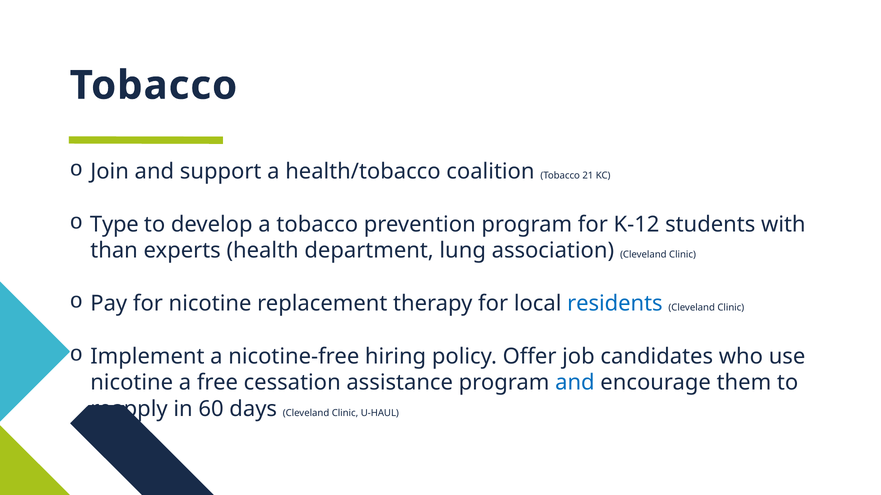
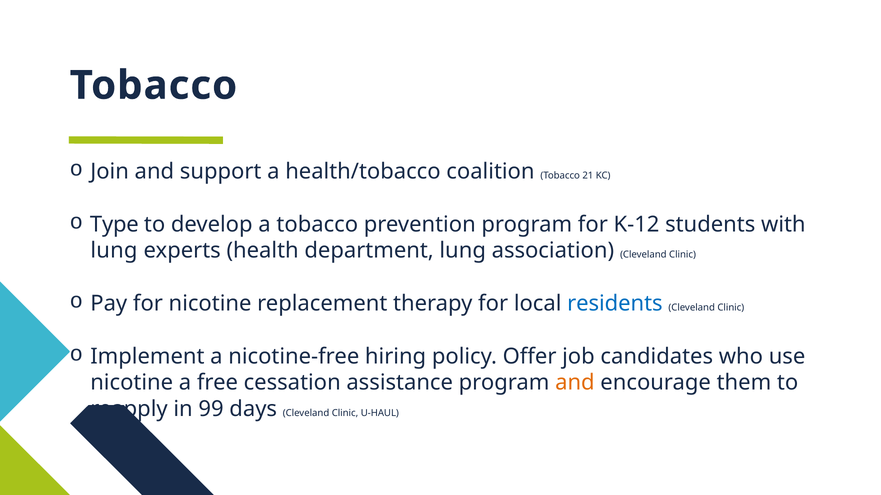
than: than -> lung (114, 251)
and colour: blue -> orange (575, 383)
60: 60 -> 99 (211, 410)
